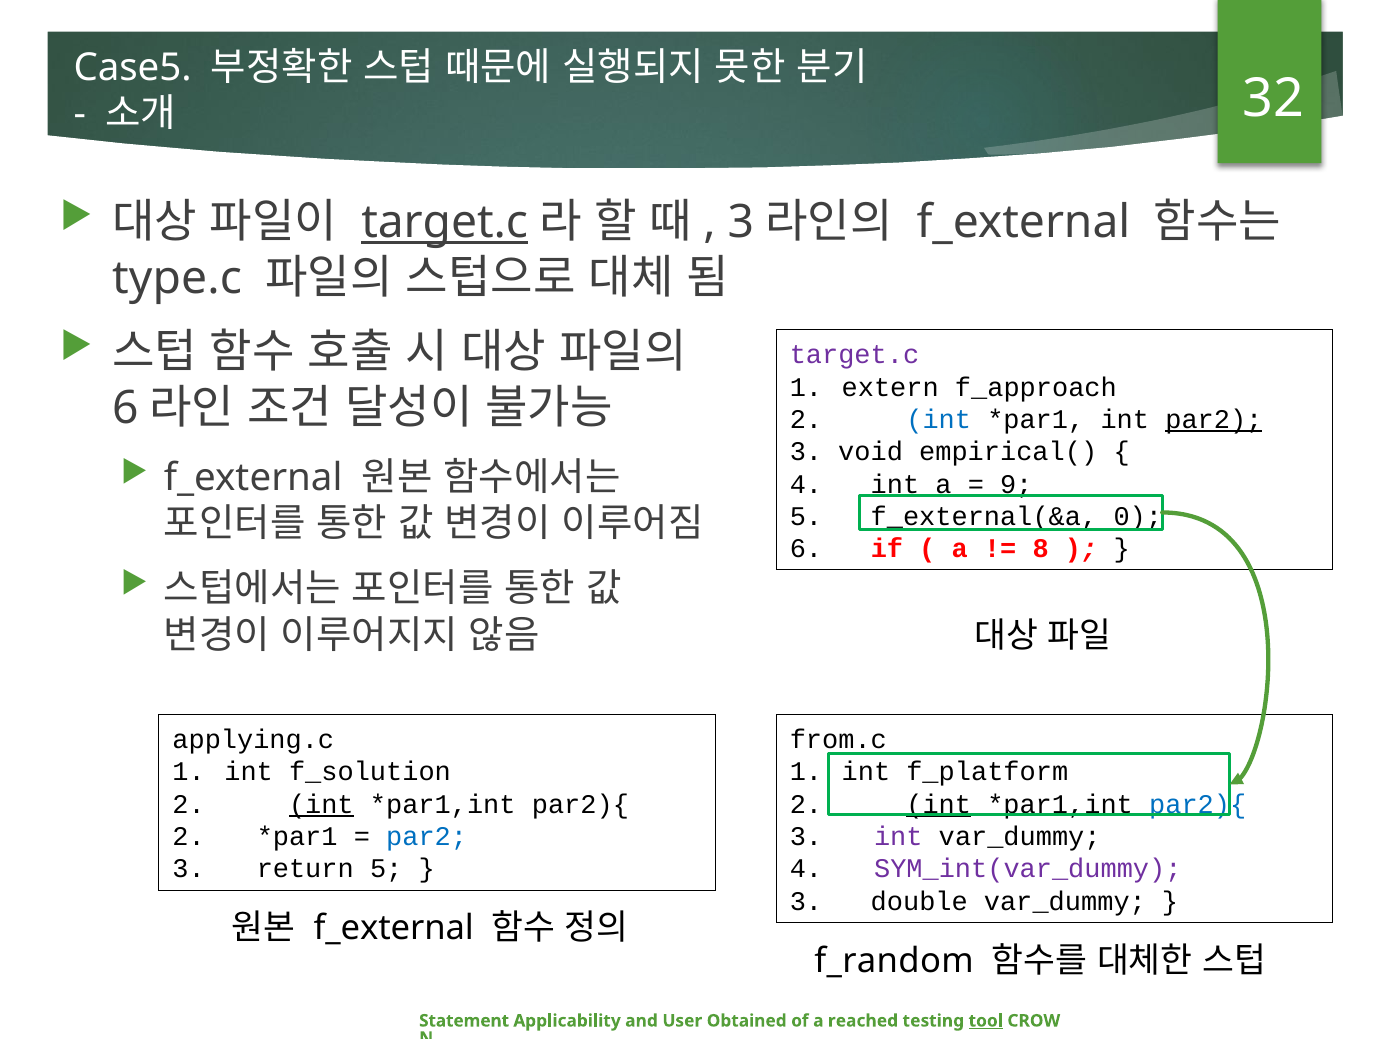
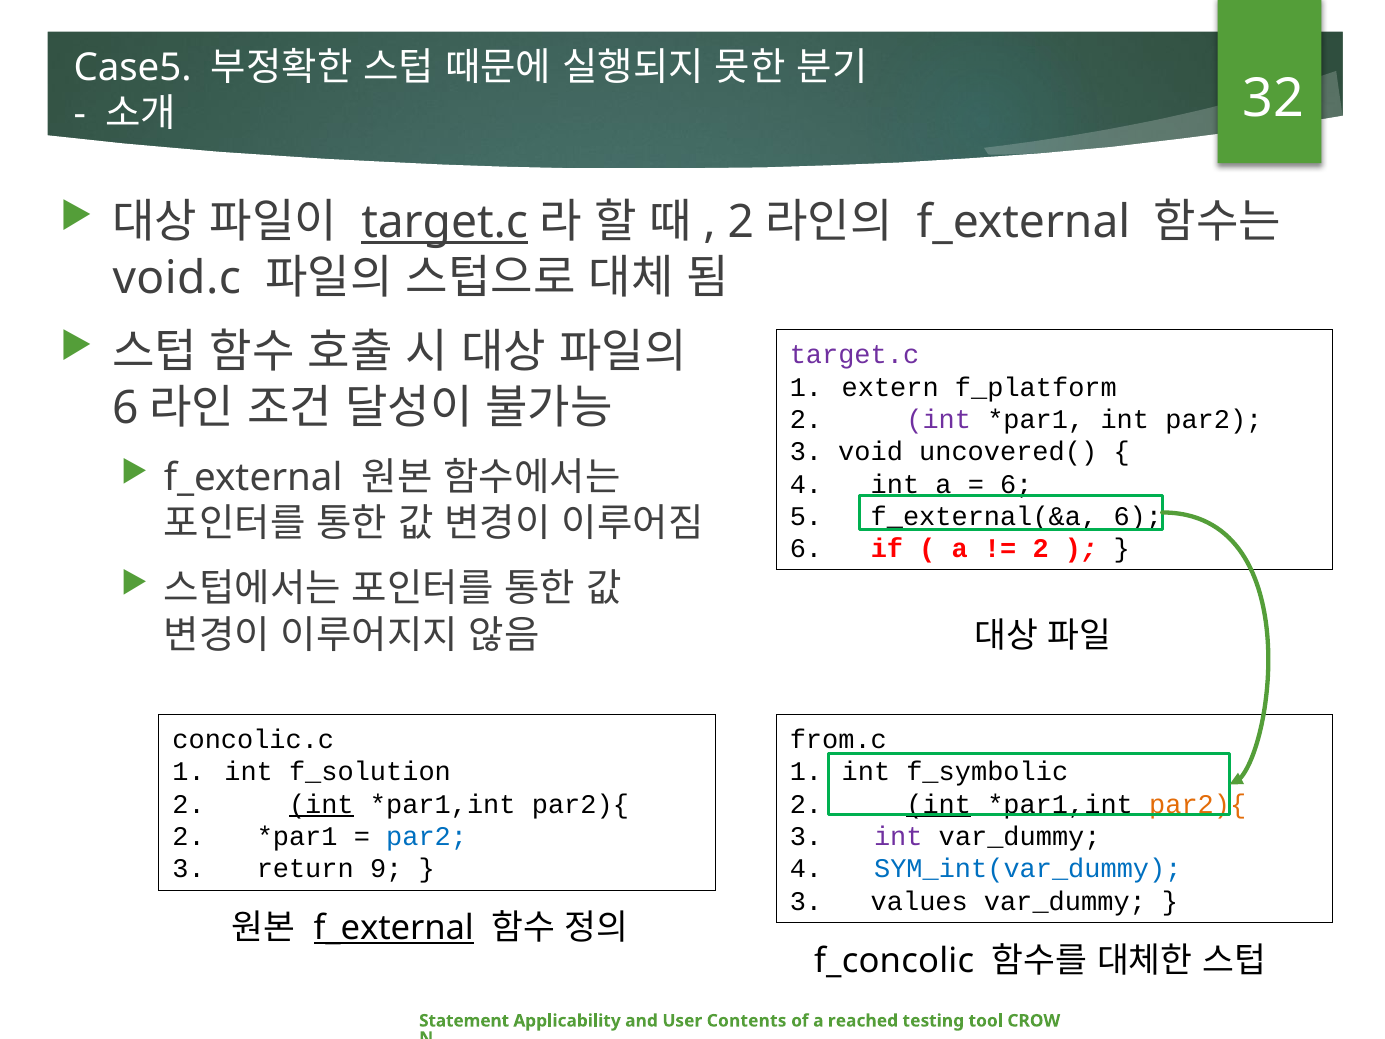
3: 3 -> 2 (741, 223)
type.c: type.c -> void.c (177, 278)
f_approach: f_approach -> f_platform (1036, 387)
int colour: blue -> purple (939, 419)
par2 underline: present -> none (1214, 419)
empirical(: empirical( -> uncovered( (1008, 452)
9: 9 -> 6 (1016, 484)
f_external(&a 0: 0 -> 6 (1138, 516)
8: 8 -> 2 (1041, 549)
applying.c: applying.c -> concolic.c (253, 739)
f_platform: f_platform -> f_symbolic (987, 772)
par2){ colour: blue -> orange (1198, 804)
SYM_int(var_dummy colour: purple -> blue (1028, 869)
return 5: 5 -> 9 (386, 869)
double: double -> values (919, 901)
f_external underline: none -> present (394, 928)
f_random: f_random -> f_concolic (894, 961)
Obtained: Obtained -> Contents (747, 1021)
tool underline: present -> none (986, 1021)
